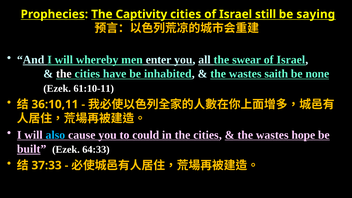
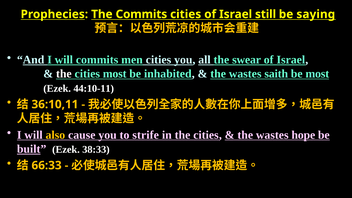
The Captivity: Captivity -> Commits (141, 14)
will whereby: whereby -> commits (97, 60)
men enter: enter -> cities (158, 60)
cities have: have -> most (115, 74)
be none: none -> most (317, 74)
61:10-11: 61:10-11 -> 44:10-11 (94, 88)
also colour: light blue -> yellow (55, 135)
could: could -> strife (146, 135)
64:33: 64:33 -> 38:33 (96, 149)
37:33: 37:33 -> 66:33 (47, 165)
